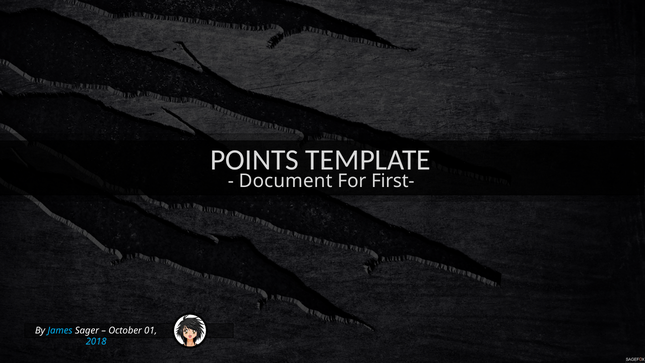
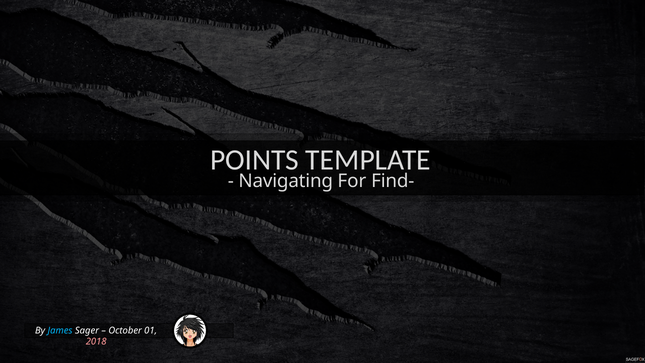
Document: Document -> Navigating (286, 181)
First-: First- -> Find- (393, 181)
2018 colour: light blue -> pink (96, 342)
